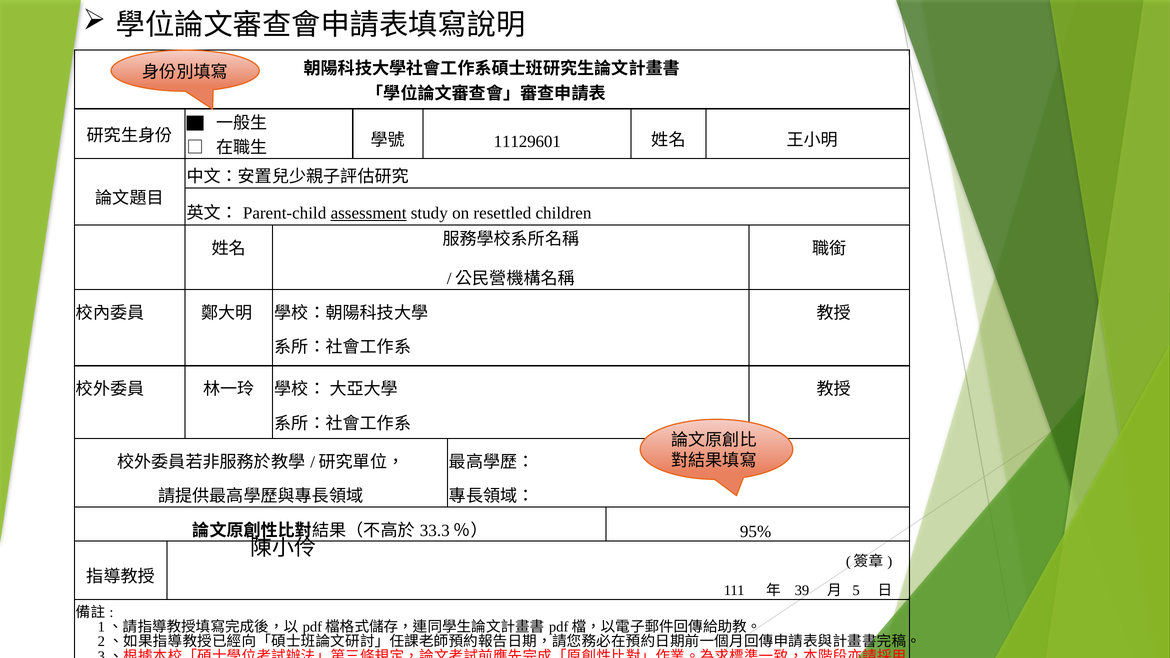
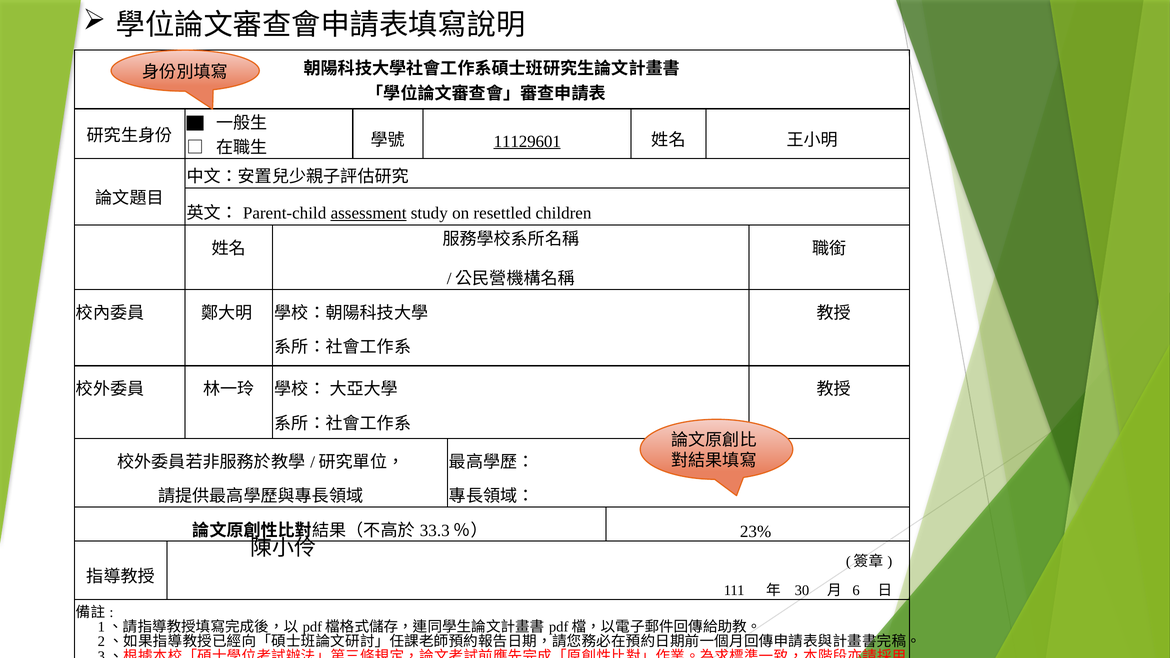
11129601 underline: none -> present (527, 141)
95%: 95% -> 23% (756, 532)
39: 39 -> 30 (802, 591)
5: 5 -> 6 (856, 591)
